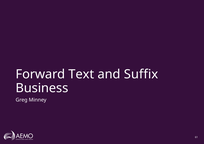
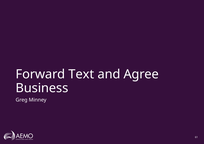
Suffix: Suffix -> Agree (141, 74)
